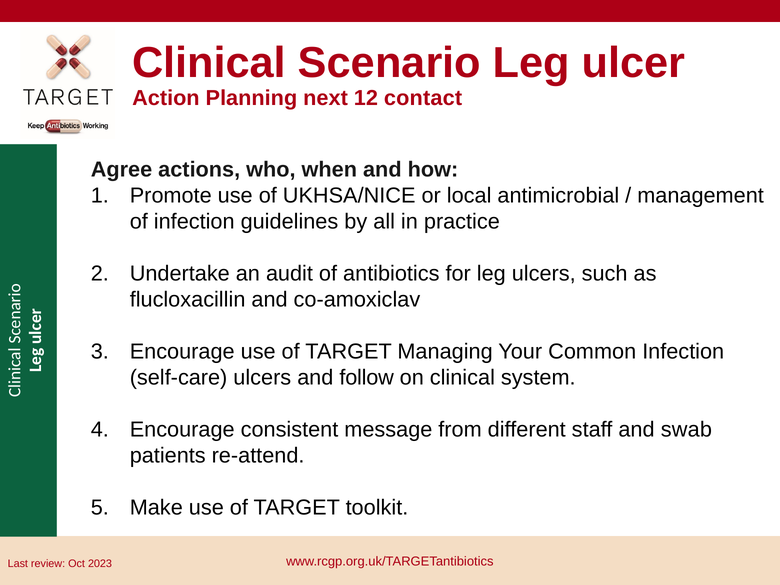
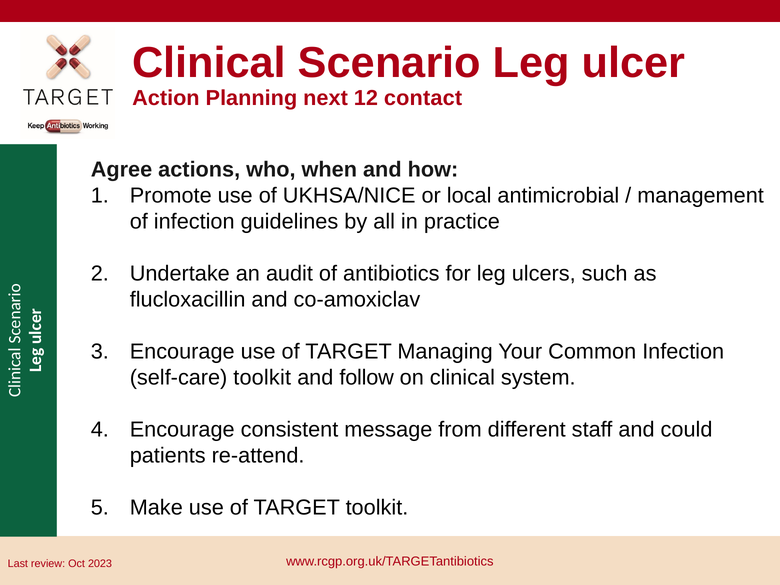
self-care ulcers: ulcers -> toolkit (262, 377)
swab: swab -> could (687, 429)
